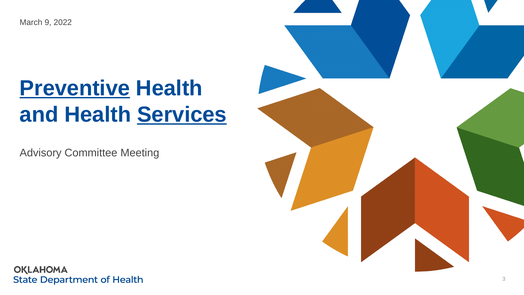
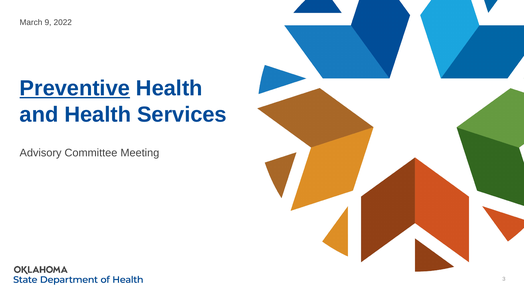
Services underline: present -> none (182, 115)
